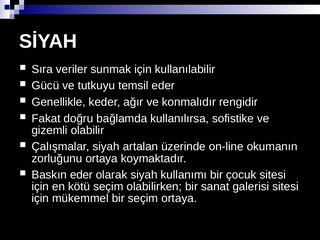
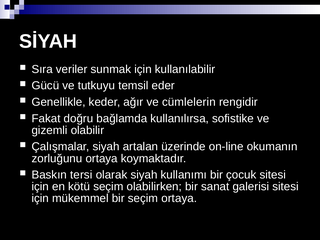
konmalıdır: konmalıdır -> cümlelerin (189, 102)
Baskın eder: eder -> tersi (81, 175)
